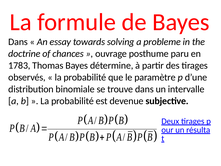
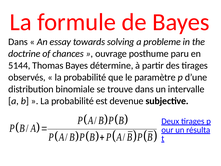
1783: 1783 -> 5144 (19, 65)
